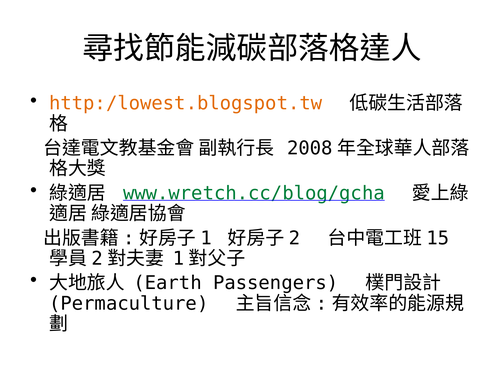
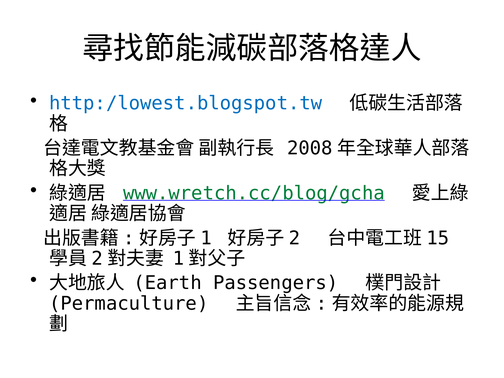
http:/lowest.blogspot.tw colour: orange -> blue (186, 103)
